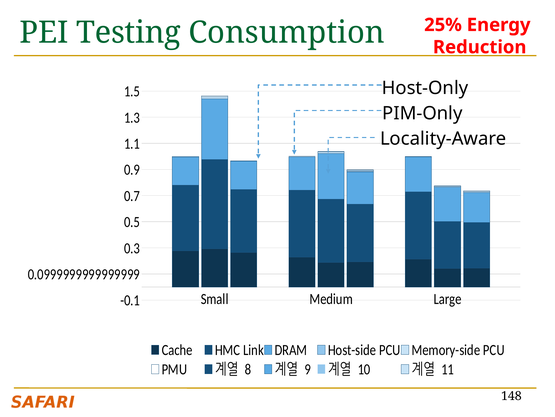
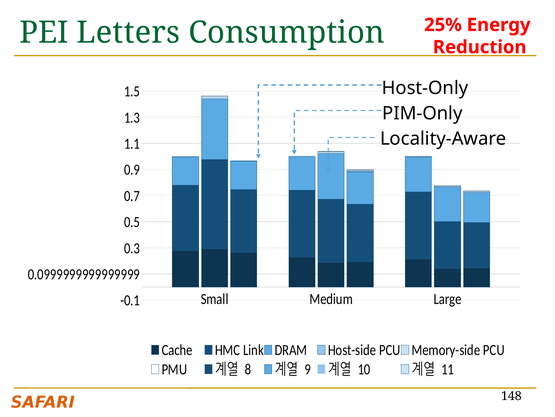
Testing: Testing -> Letters (128, 33)
